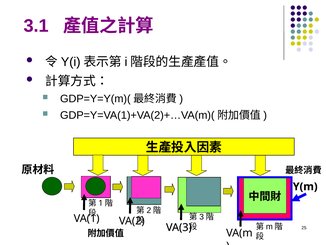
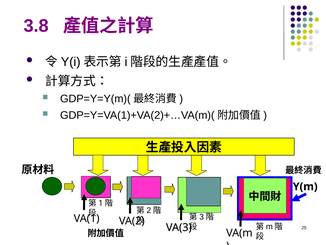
3.1: 3.1 -> 3.8 (36, 26)
